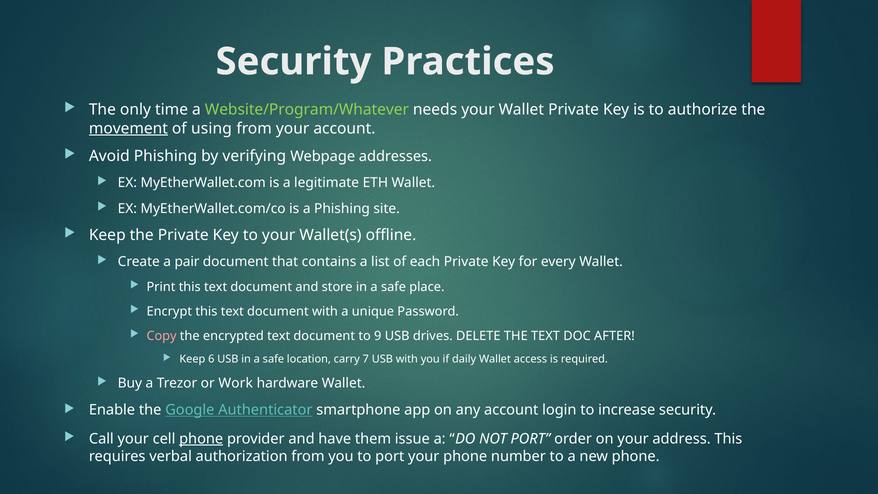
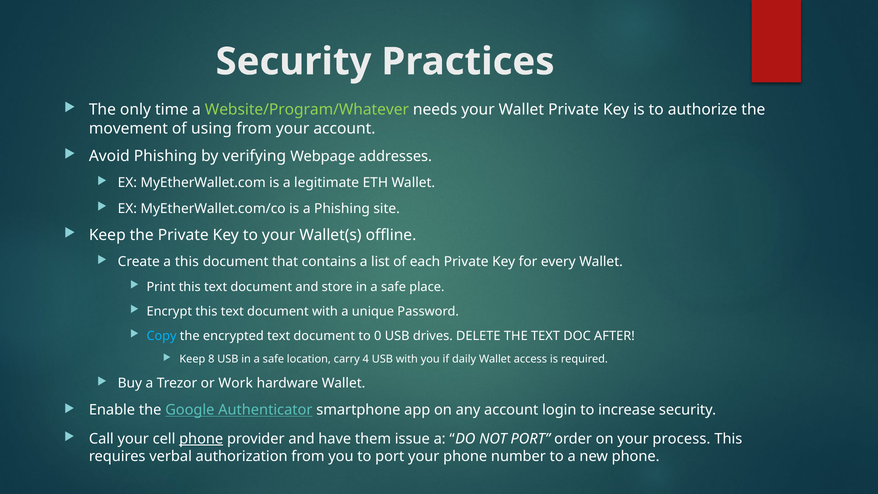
movement underline: present -> none (128, 128)
a pair: pair -> this (187, 262)
Copy colour: pink -> light blue (162, 336)
9: 9 -> 0 (378, 336)
6: 6 -> 8 (211, 359)
7: 7 -> 4 (366, 359)
address: address -> process (681, 439)
